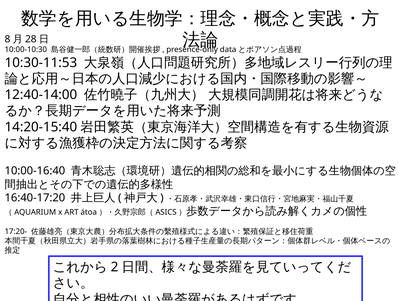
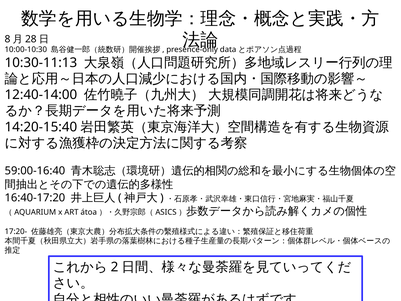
10:30-11:53: 10:30-11:53 -> 10:30-11:13 (41, 63)
10:00-16:40: 10:00-16:40 -> 59:00-16:40 (35, 171)
